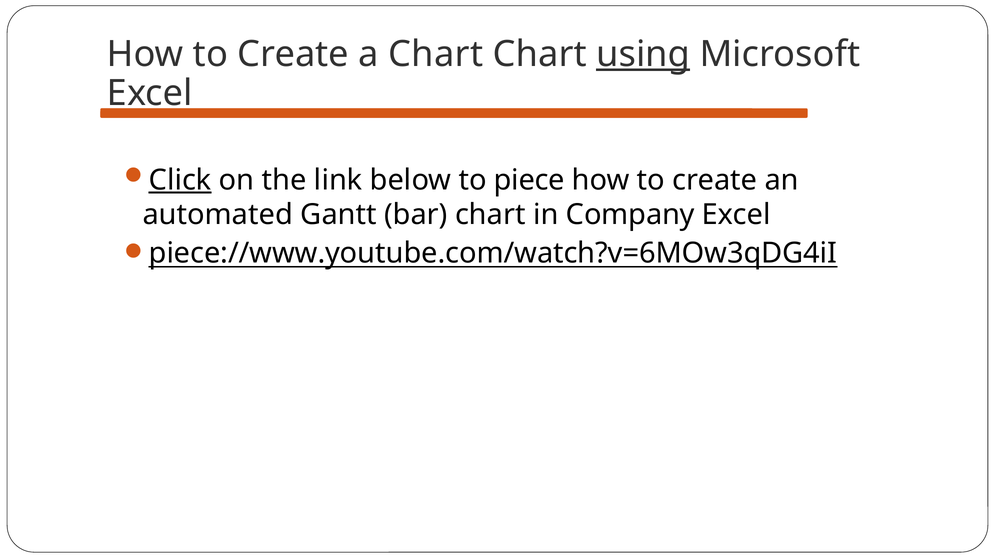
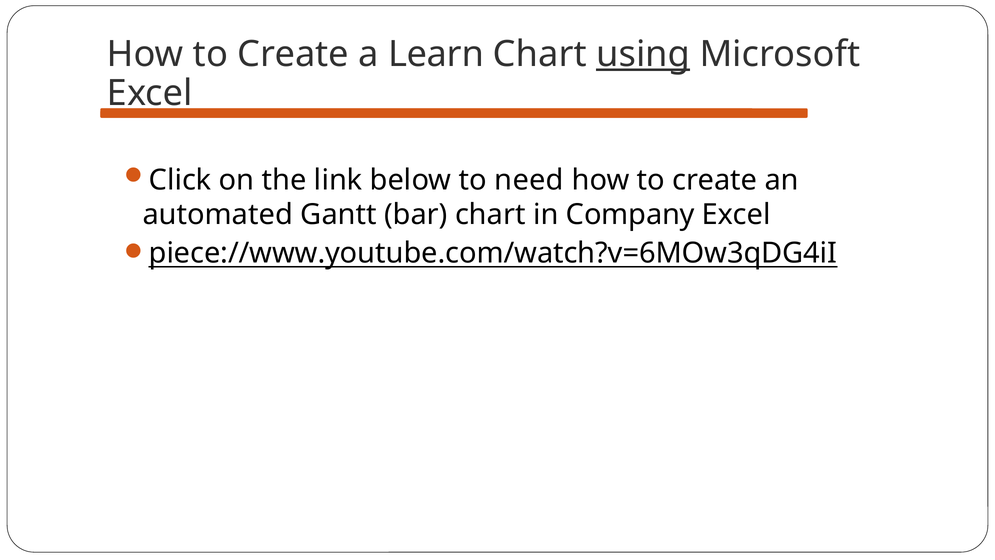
a Chart: Chart -> Learn (436, 54)
Click underline: present -> none (180, 180)
piece: piece -> need (529, 180)
